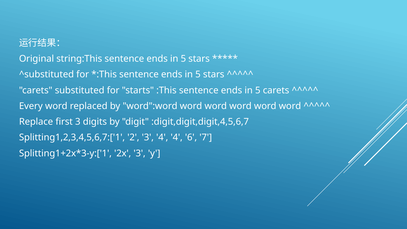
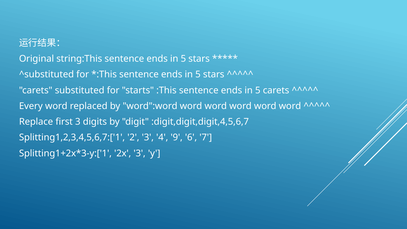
4 4: 4 -> 9 (177, 138)
